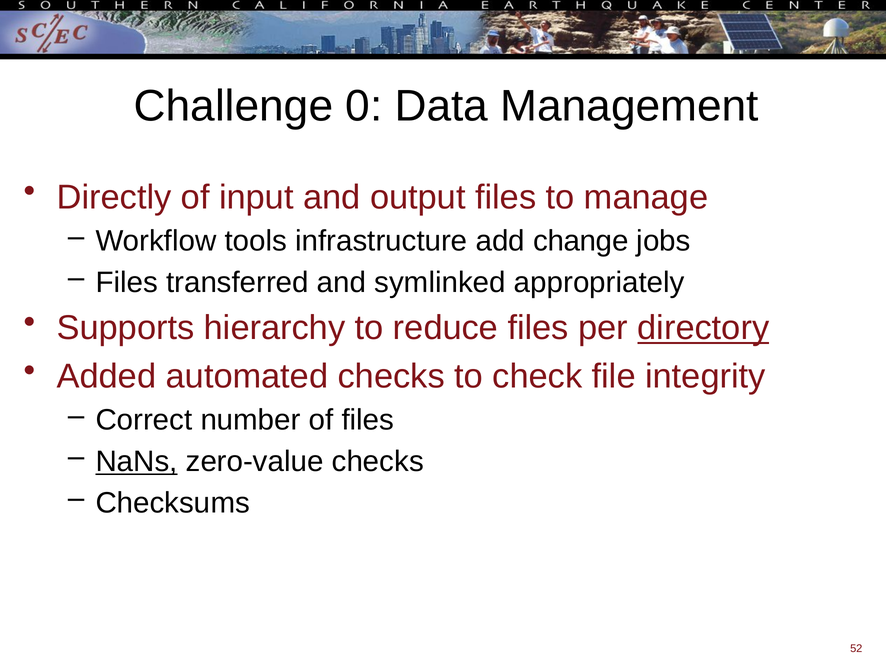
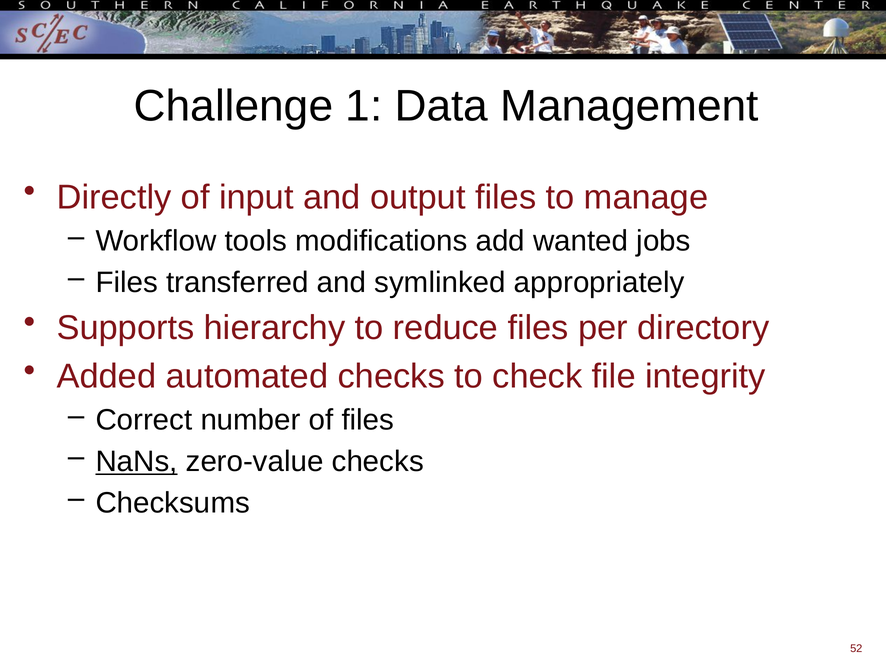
0: 0 -> 1 (364, 106)
infrastructure: infrastructure -> modifications (381, 241)
change: change -> wanted (581, 241)
directory underline: present -> none (703, 328)
